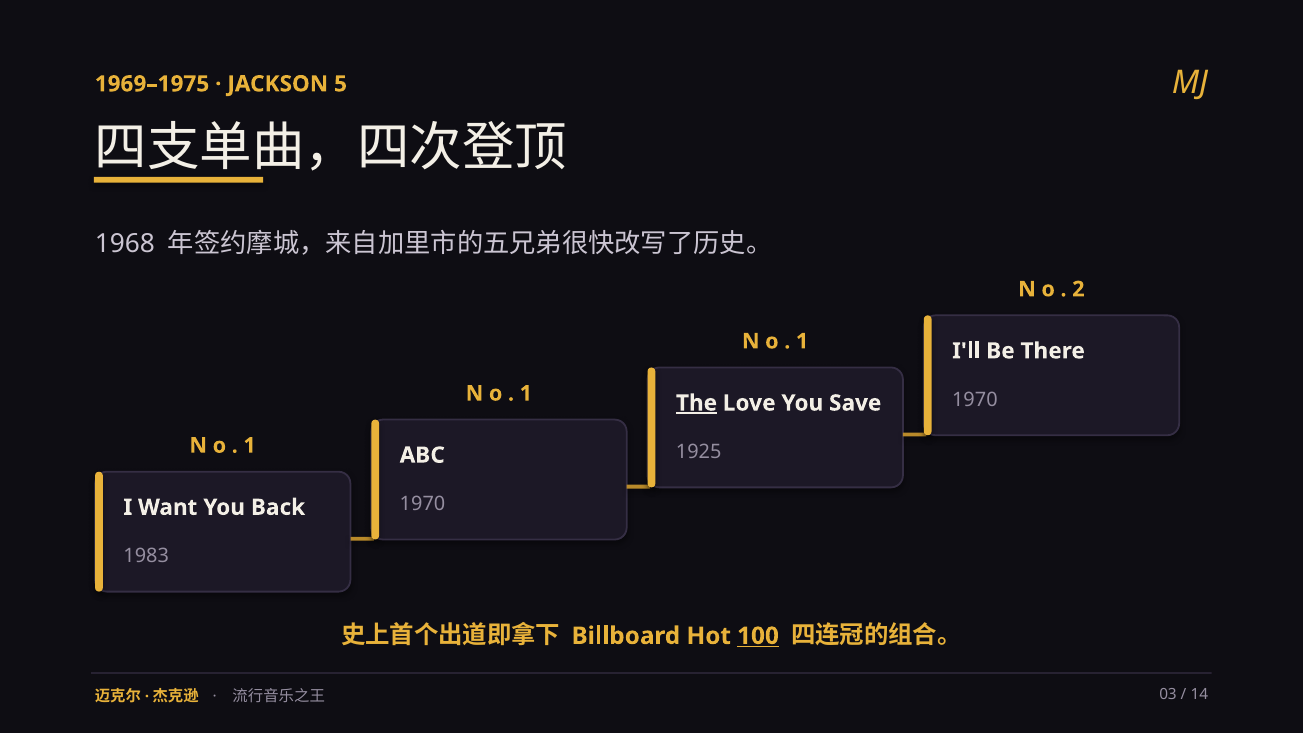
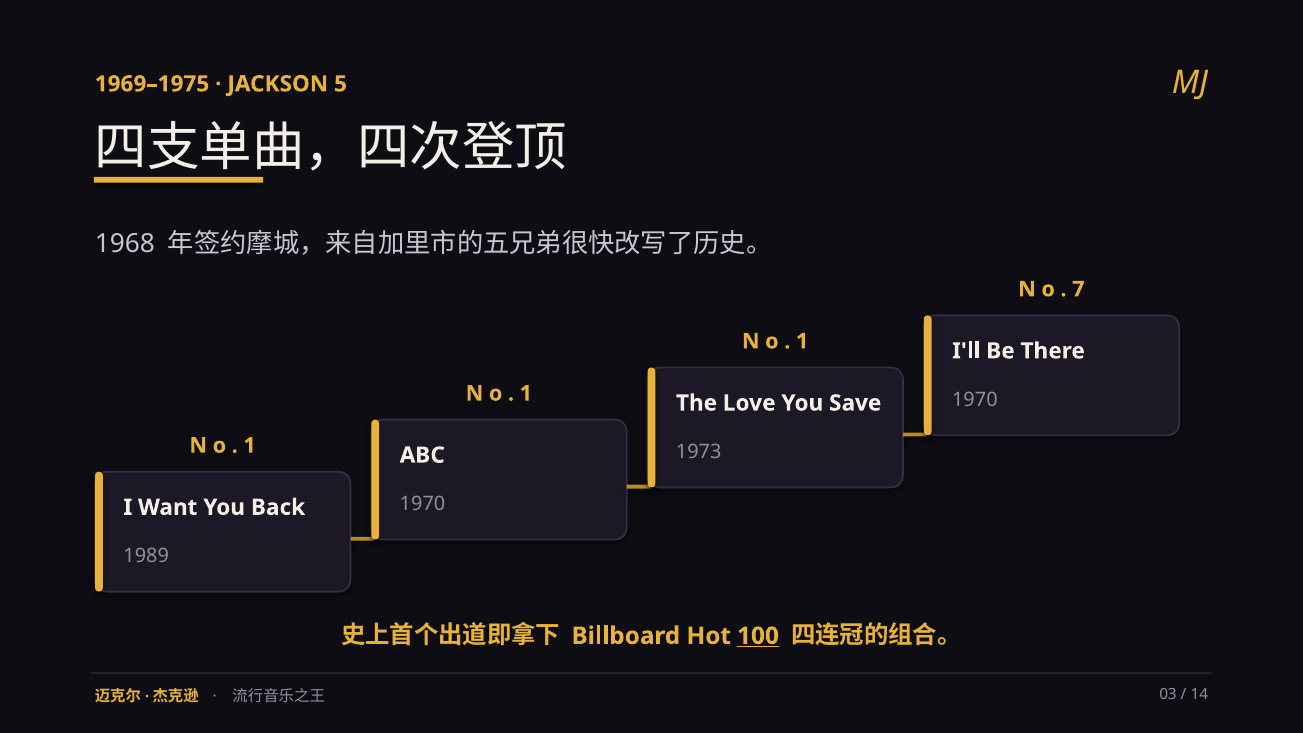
2: 2 -> 7 (1078, 289)
The underline: present -> none (696, 403)
1925: 1925 -> 1973 (699, 452)
1983: 1983 -> 1989 (146, 556)
